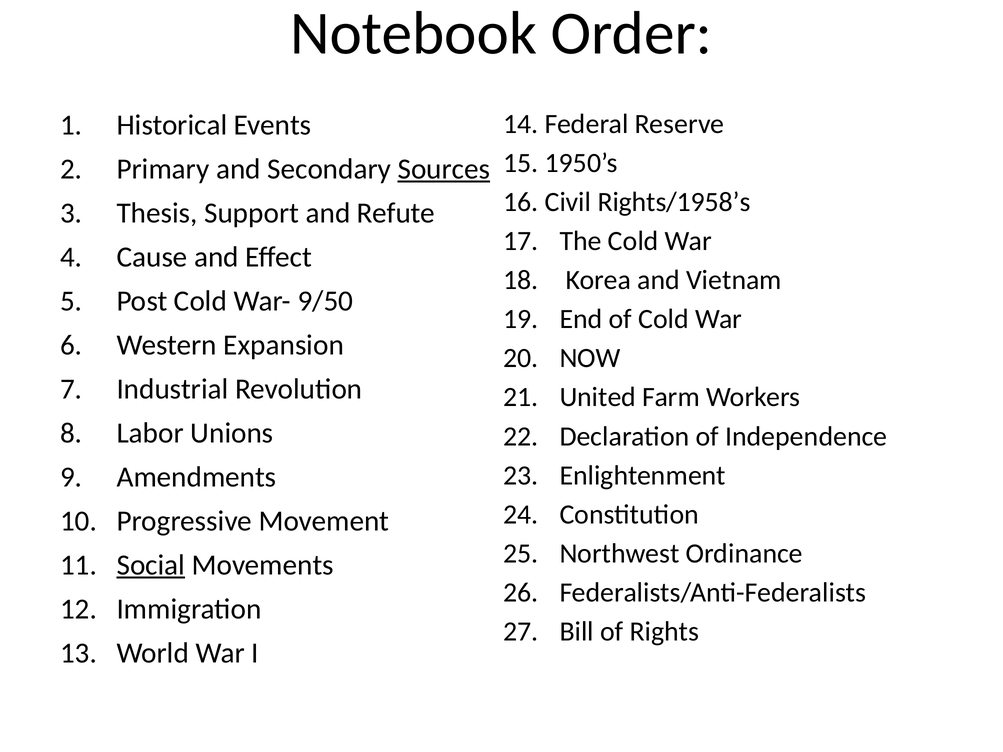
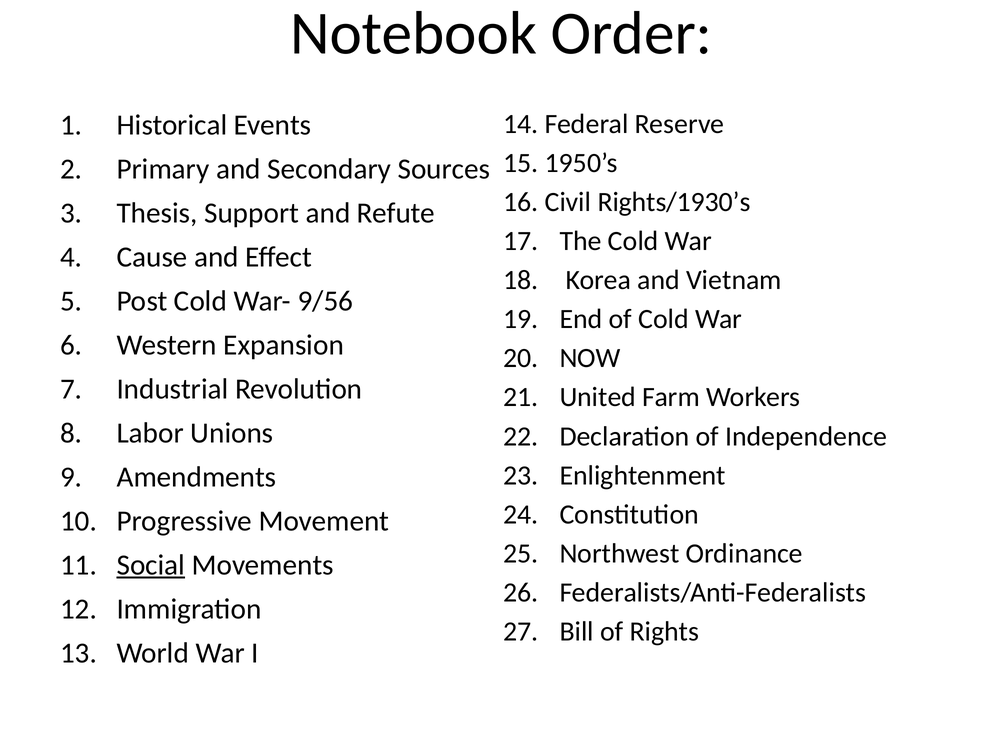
Sources underline: present -> none (444, 169)
Rights/1958’s: Rights/1958’s -> Rights/1930’s (674, 202)
9/50: 9/50 -> 9/56 (325, 301)
